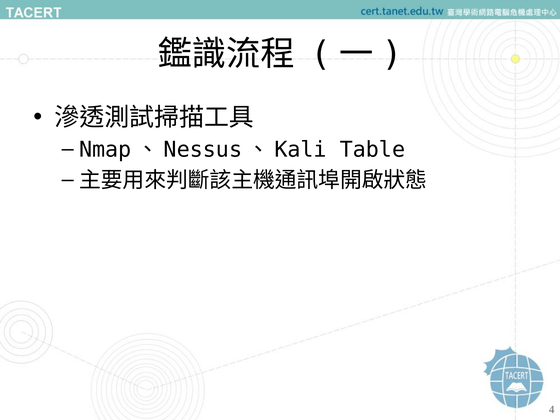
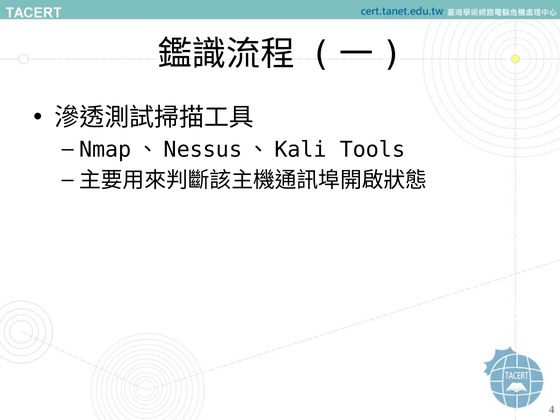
Table: Table -> Tools (372, 150)
